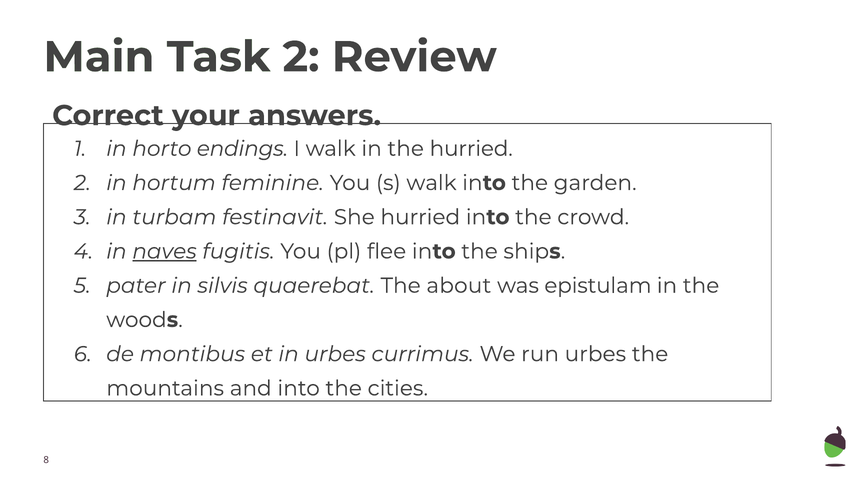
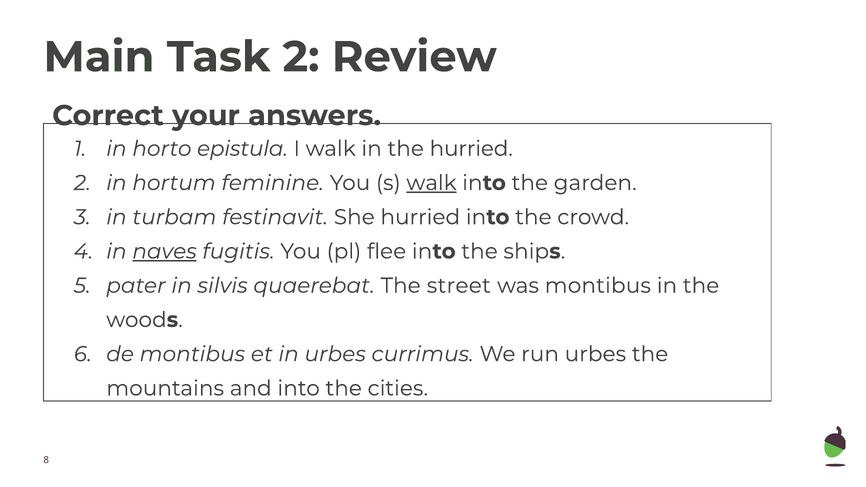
endings: endings -> epistula (242, 149)
walk underline: none -> present (431, 183)
about: about -> street (459, 286)
was epistulam: epistulam -> montibus (598, 286)
